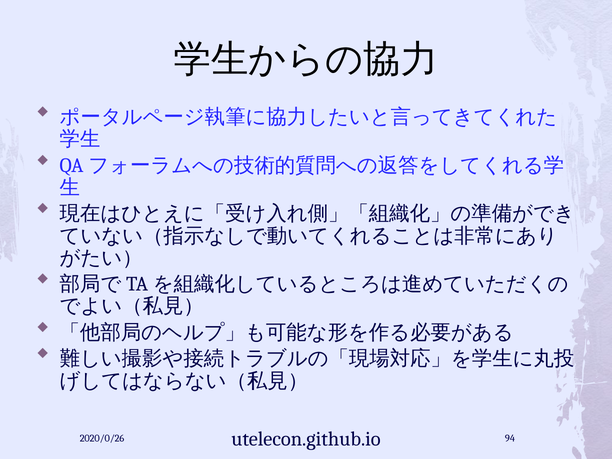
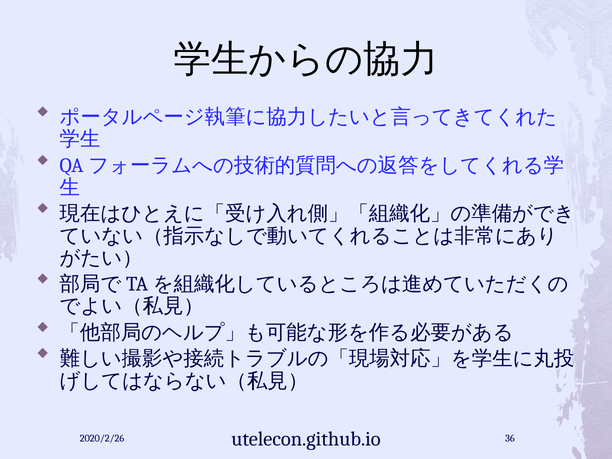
2020/0/26: 2020/0/26 -> 2020/2/26 (102, 438)
94: 94 -> 36 (510, 438)
